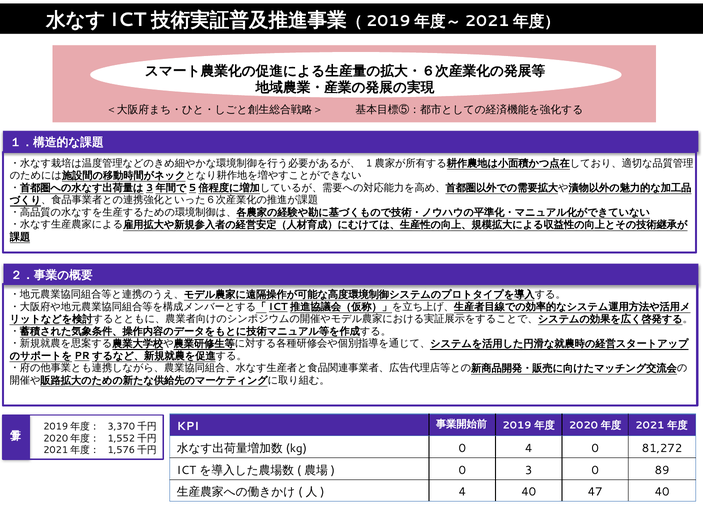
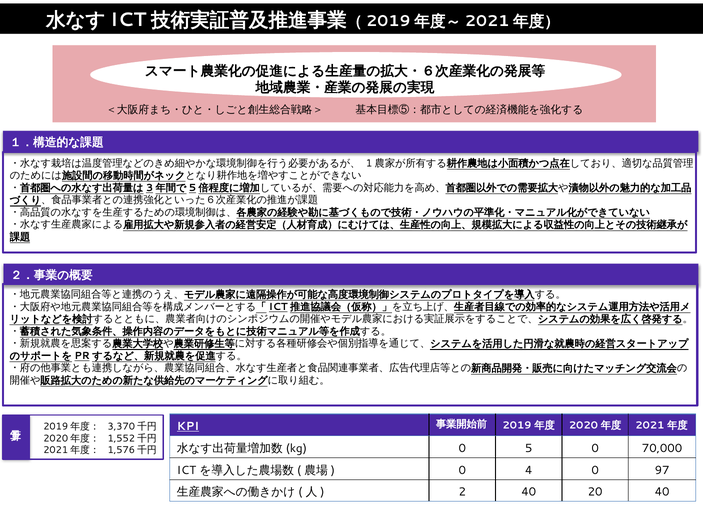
KPI underline: none -> present (188, 427)
0 4: 4 -> 5 (529, 448)
81,272: 81,272 -> 70,000 (662, 448)
3: 3 -> 4 (529, 470)
89: 89 -> 97 (662, 470)
4: 4 -> 2 (462, 492)
47: 47 -> 20 (595, 492)
